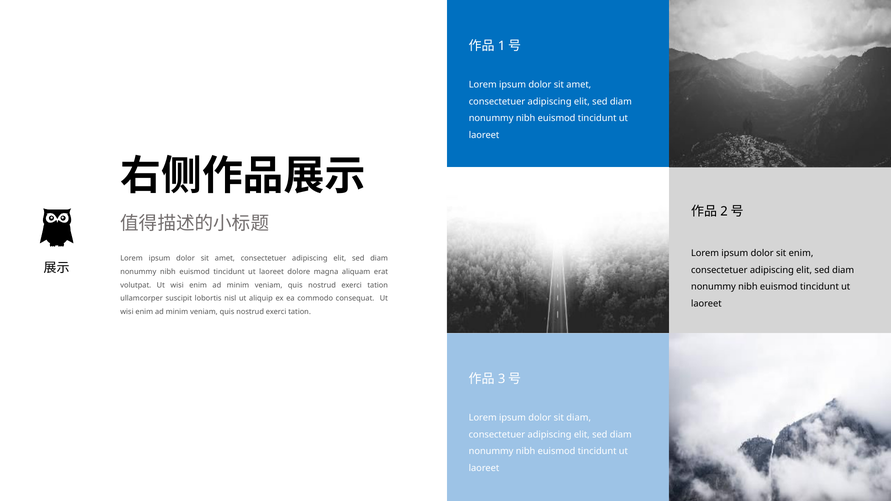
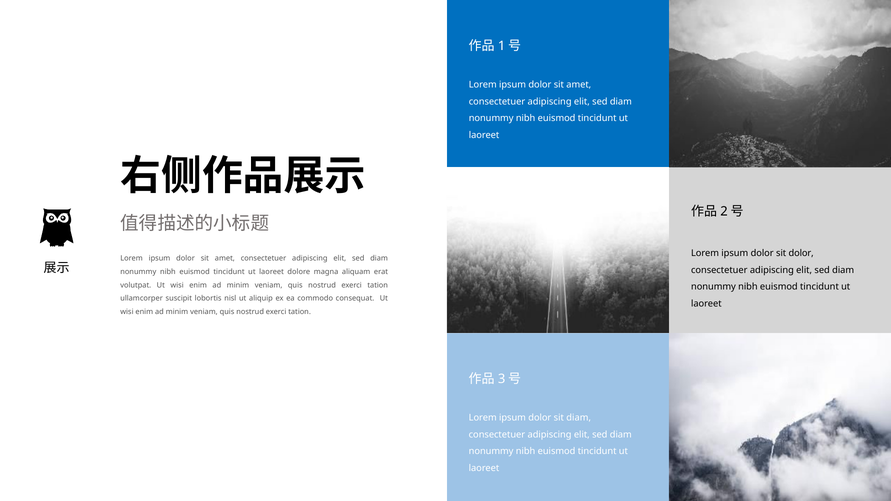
sit enim: enim -> dolor (801, 253)
